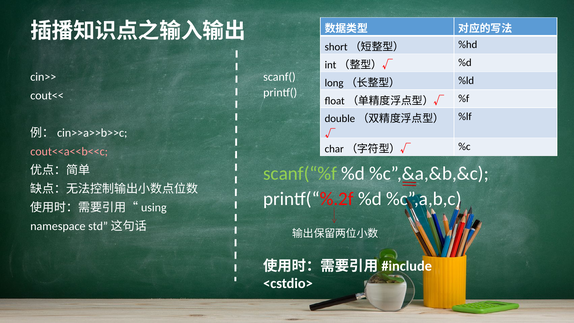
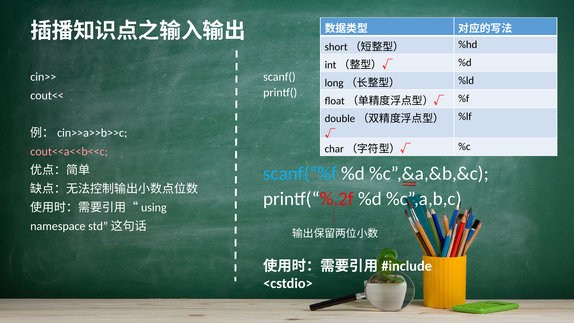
scanf(“%f colour: light green -> light blue (300, 173)
